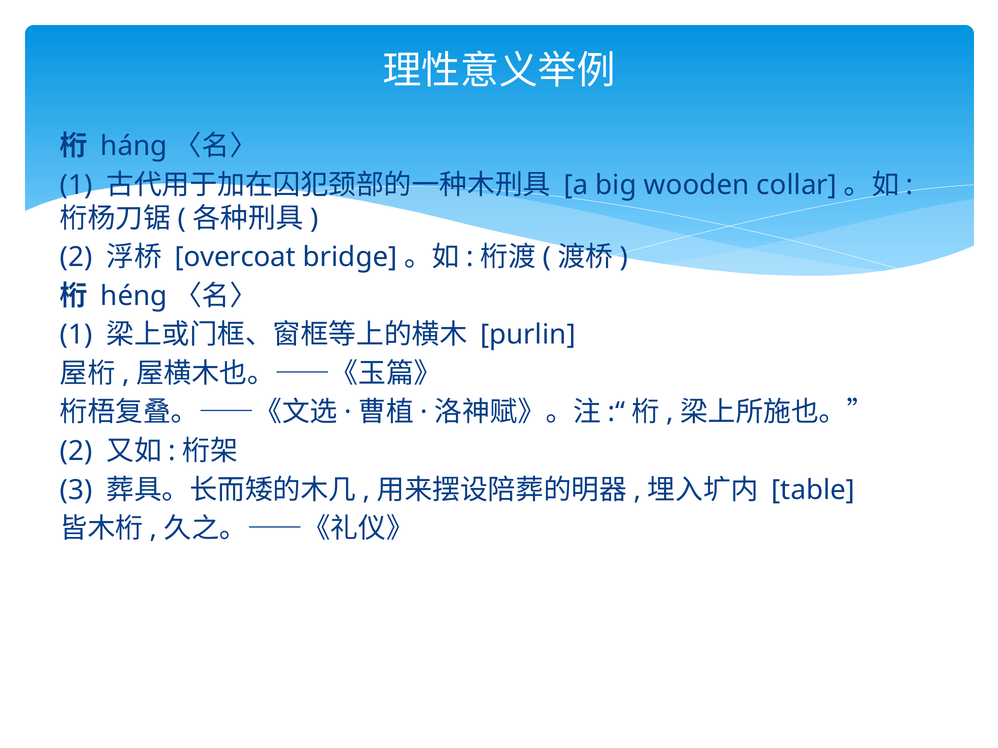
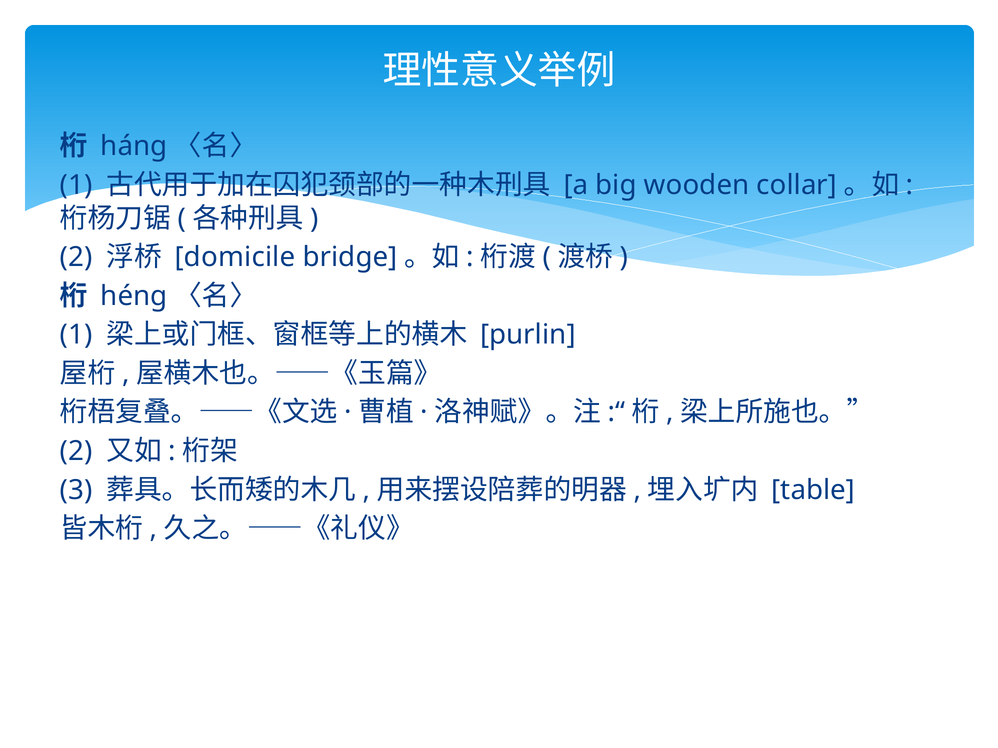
overcoat: overcoat -> domicile (235, 257)
